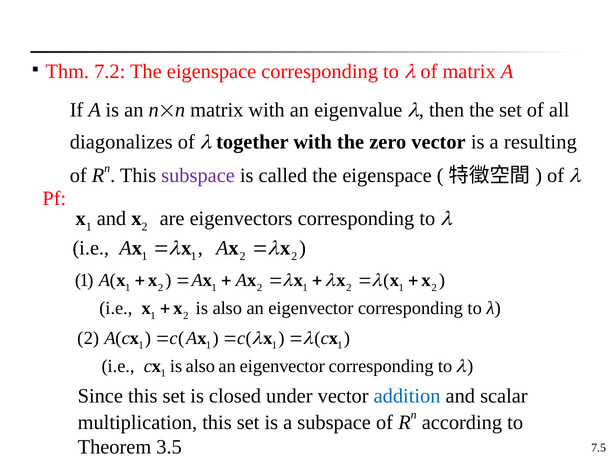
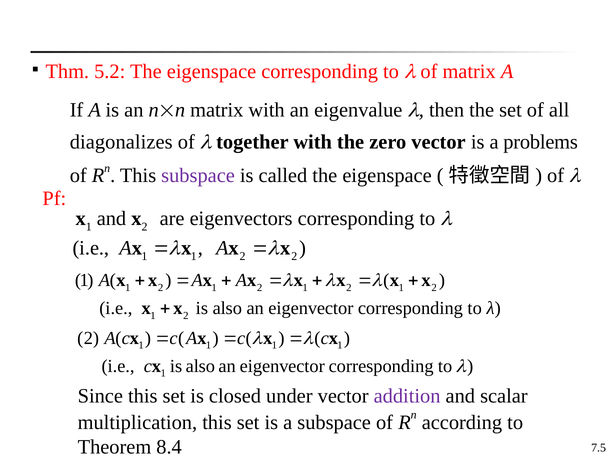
7.2: 7.2 -> 5.2 (110, 71)
resulting: resulting -> problems (541, 142)
addition colour: blue -> purple (407, 396)
3.5: 3.5 -> 8.4 (169, 447)
